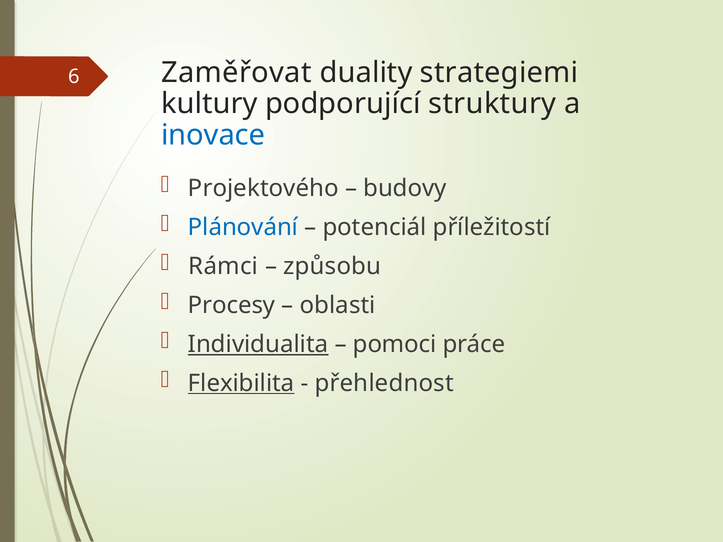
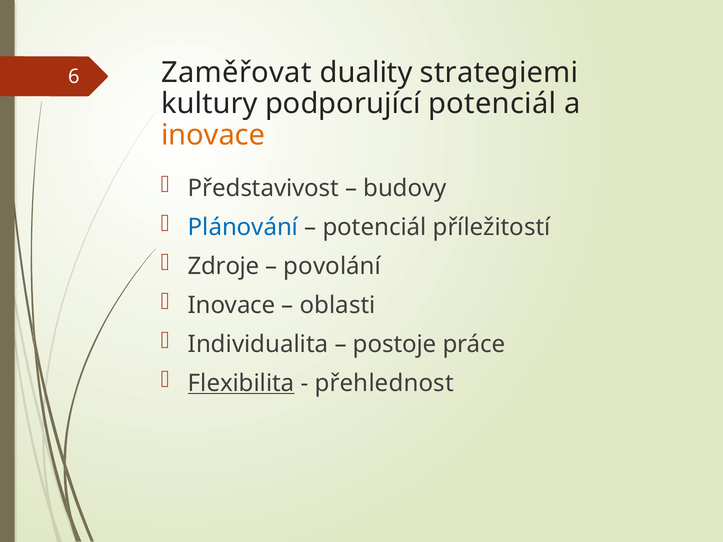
podporující struktury: struktury -> potenciál (492, 104)
inovace colour: blue -> orange (213, 135)
Projektového: Projektového -> Představivost (264, 188)
Rámci: Rámci -> Zdroje (224, 266)
způsobu: způsobu -> povolání (332, 266)
Procesy: Procesy -> Inovace (232, 305)
Individualita underline: present -> none (258, 344)
pomoci: pomoci -> postoje (395, 344)
